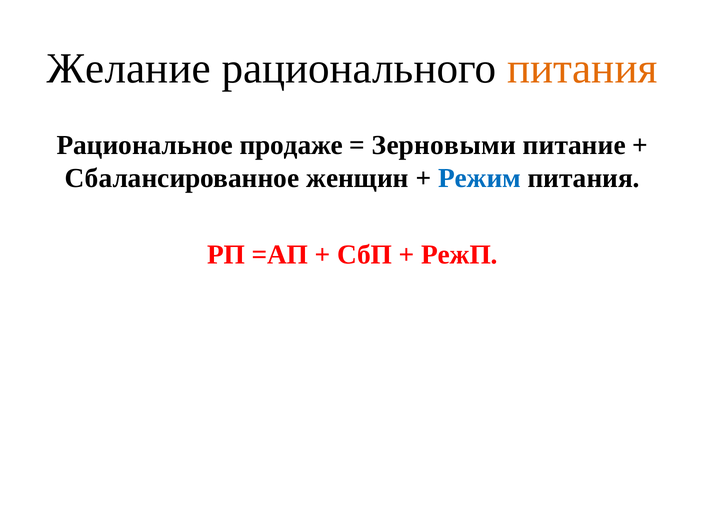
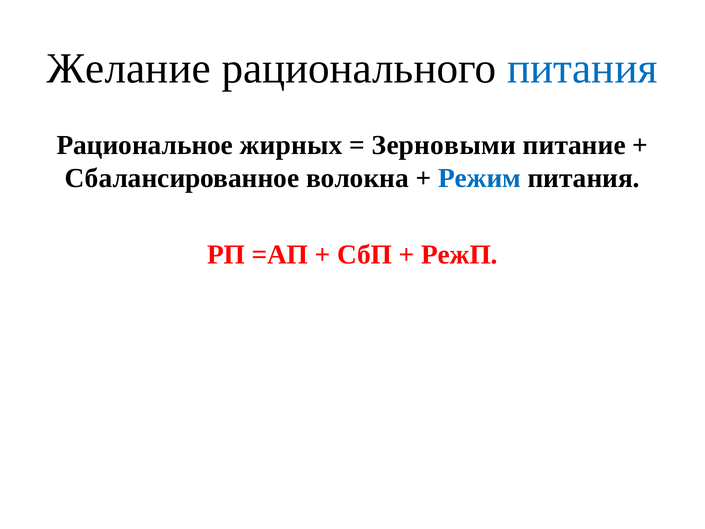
питания colour: orange -> blue (582, 68)
продаже: продаже -> жирных (291, 145)
женщин: женщин -> волокна (357, 178)
